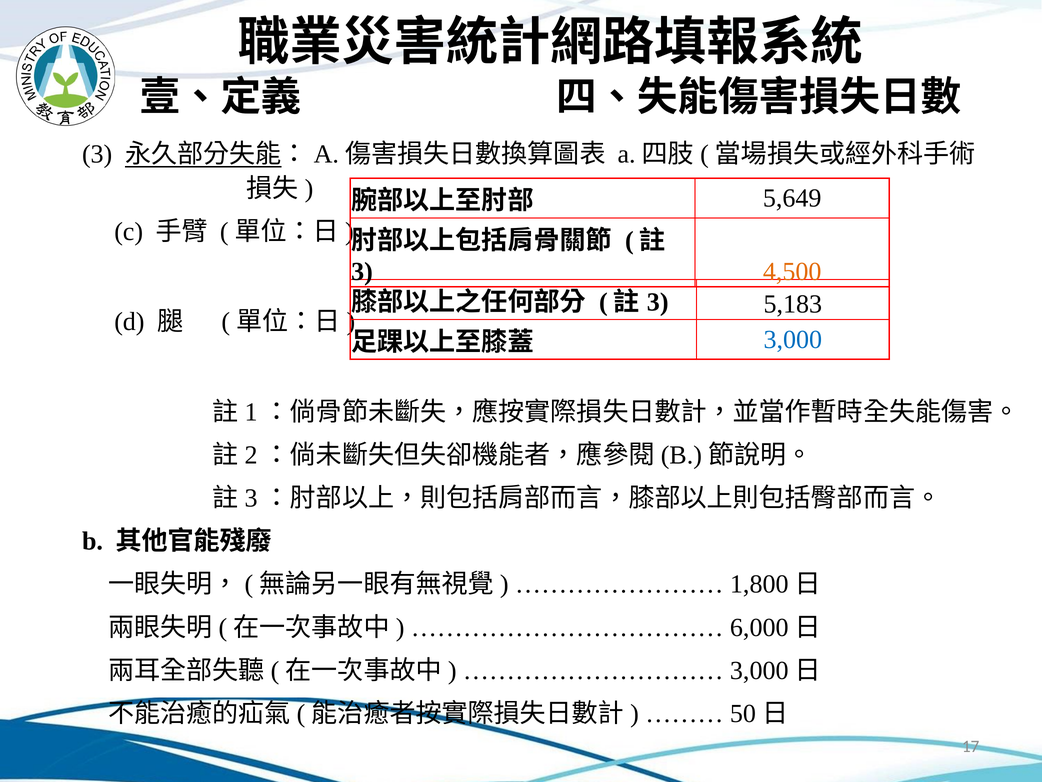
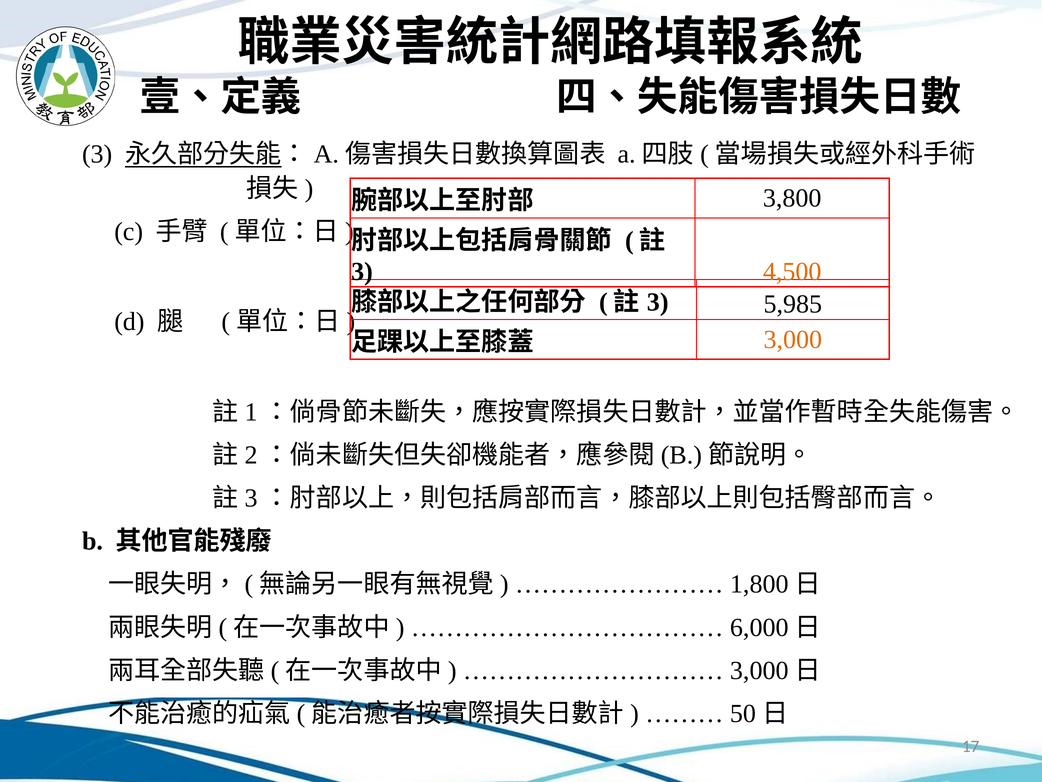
5,649: 5,649 -> 3,800 (792, 198)
5,183: 5,183 -> 5,985 (793, 304)
3,000 colour: blue -> orange (793, 339)
